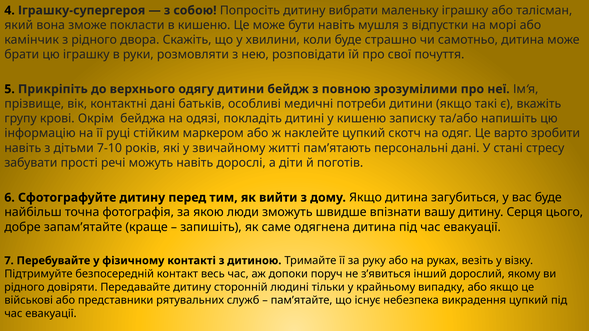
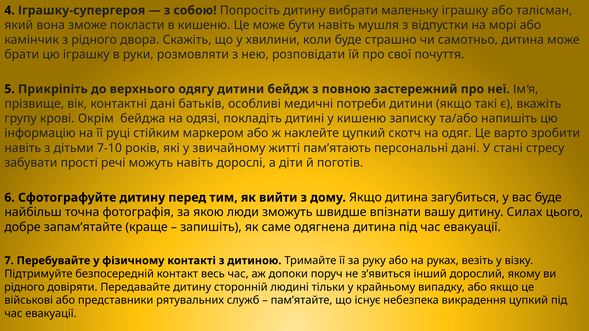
зрозумілими: зрозумілими -> застережний (416, 89)
Серця: Серця -> Силах (525, 212)
